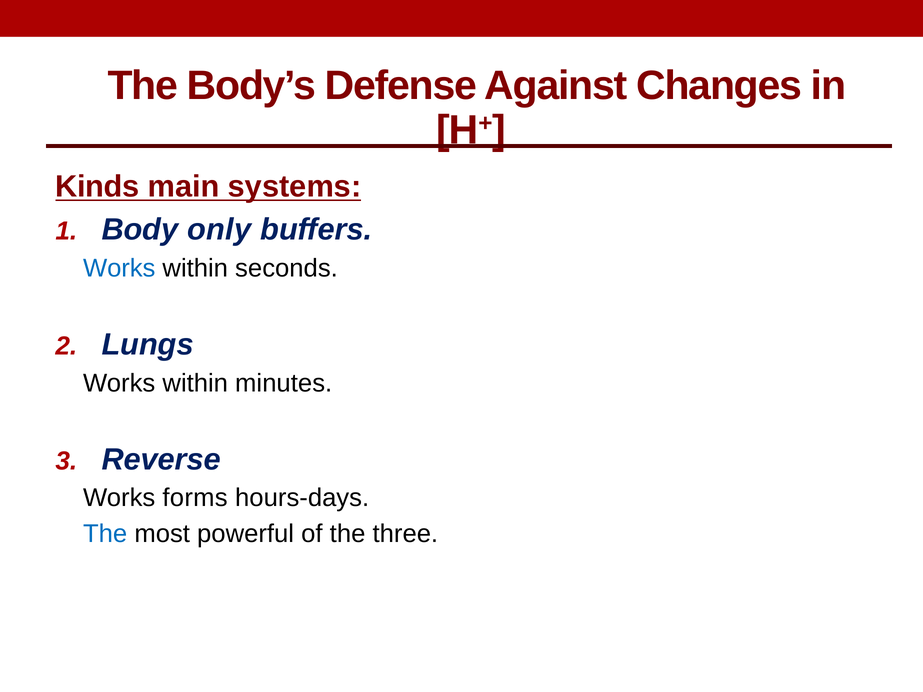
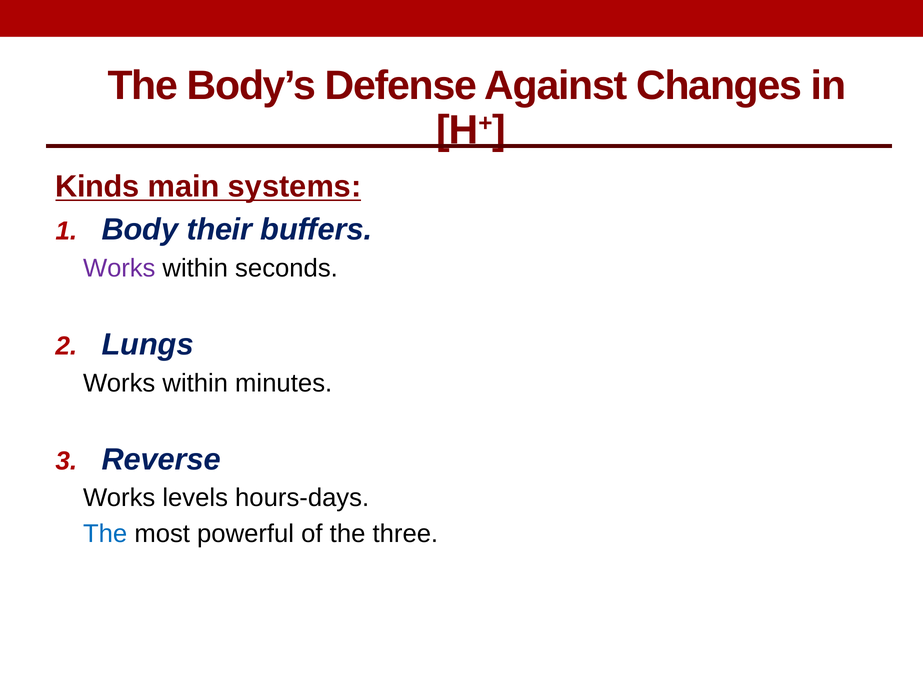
only: only -> their (219, 230)
Works colour: blue -> purple (119, 268)
forms: forms -> levels (195, 498)
